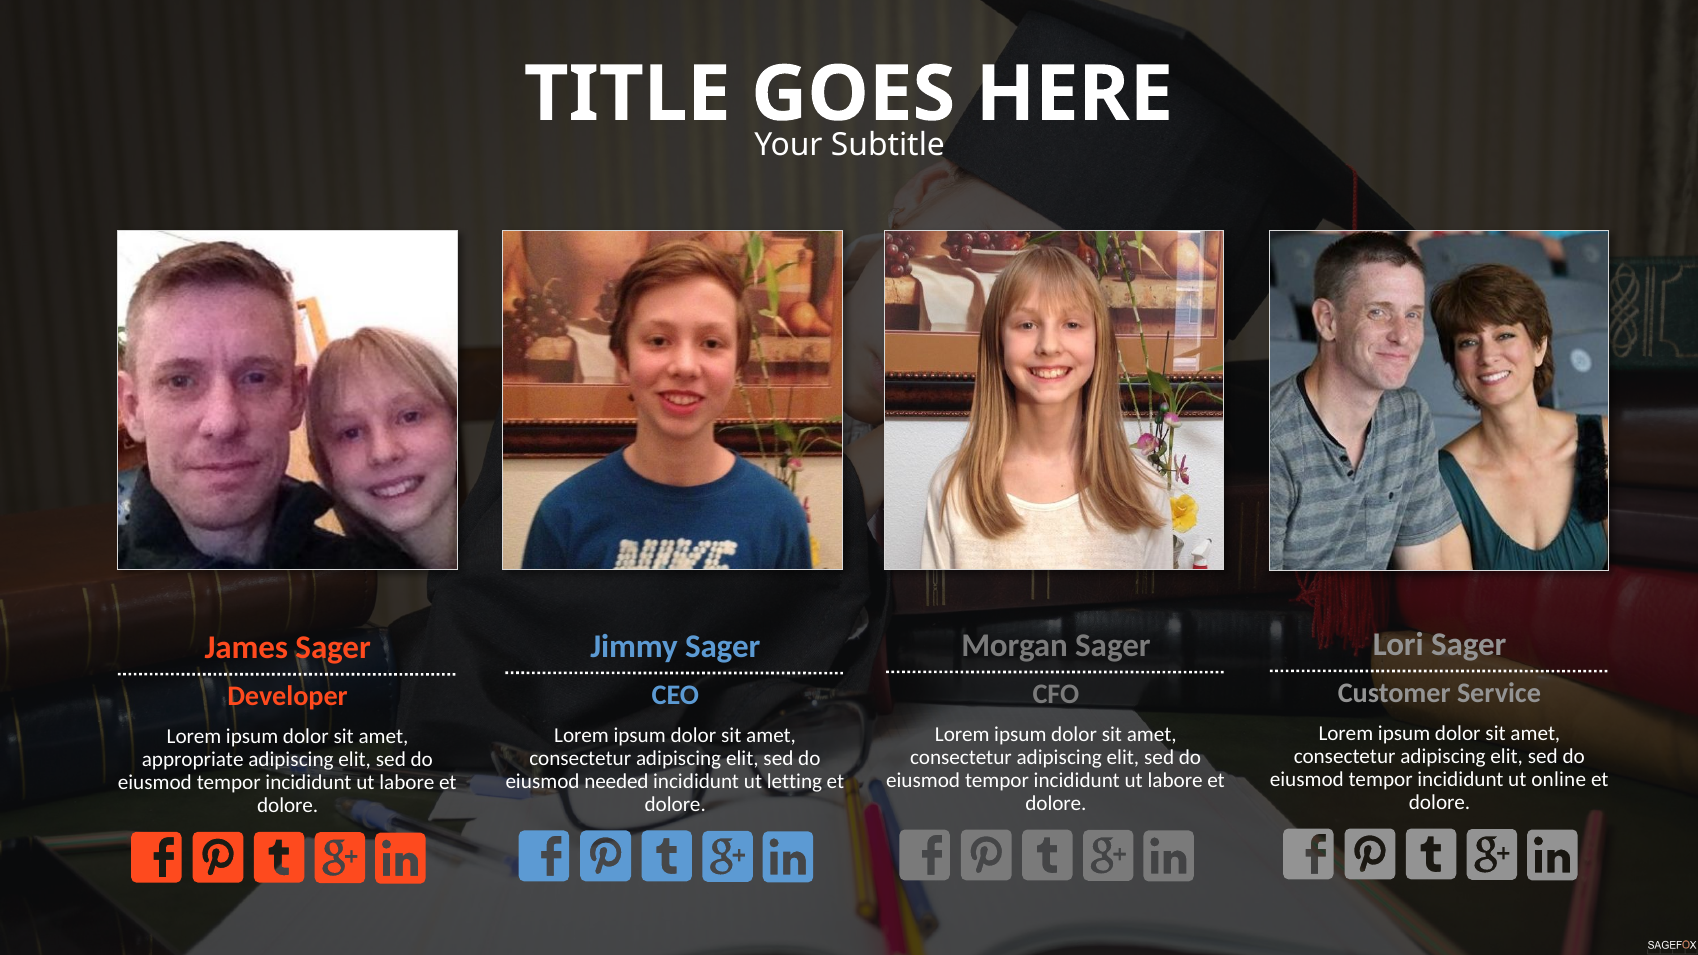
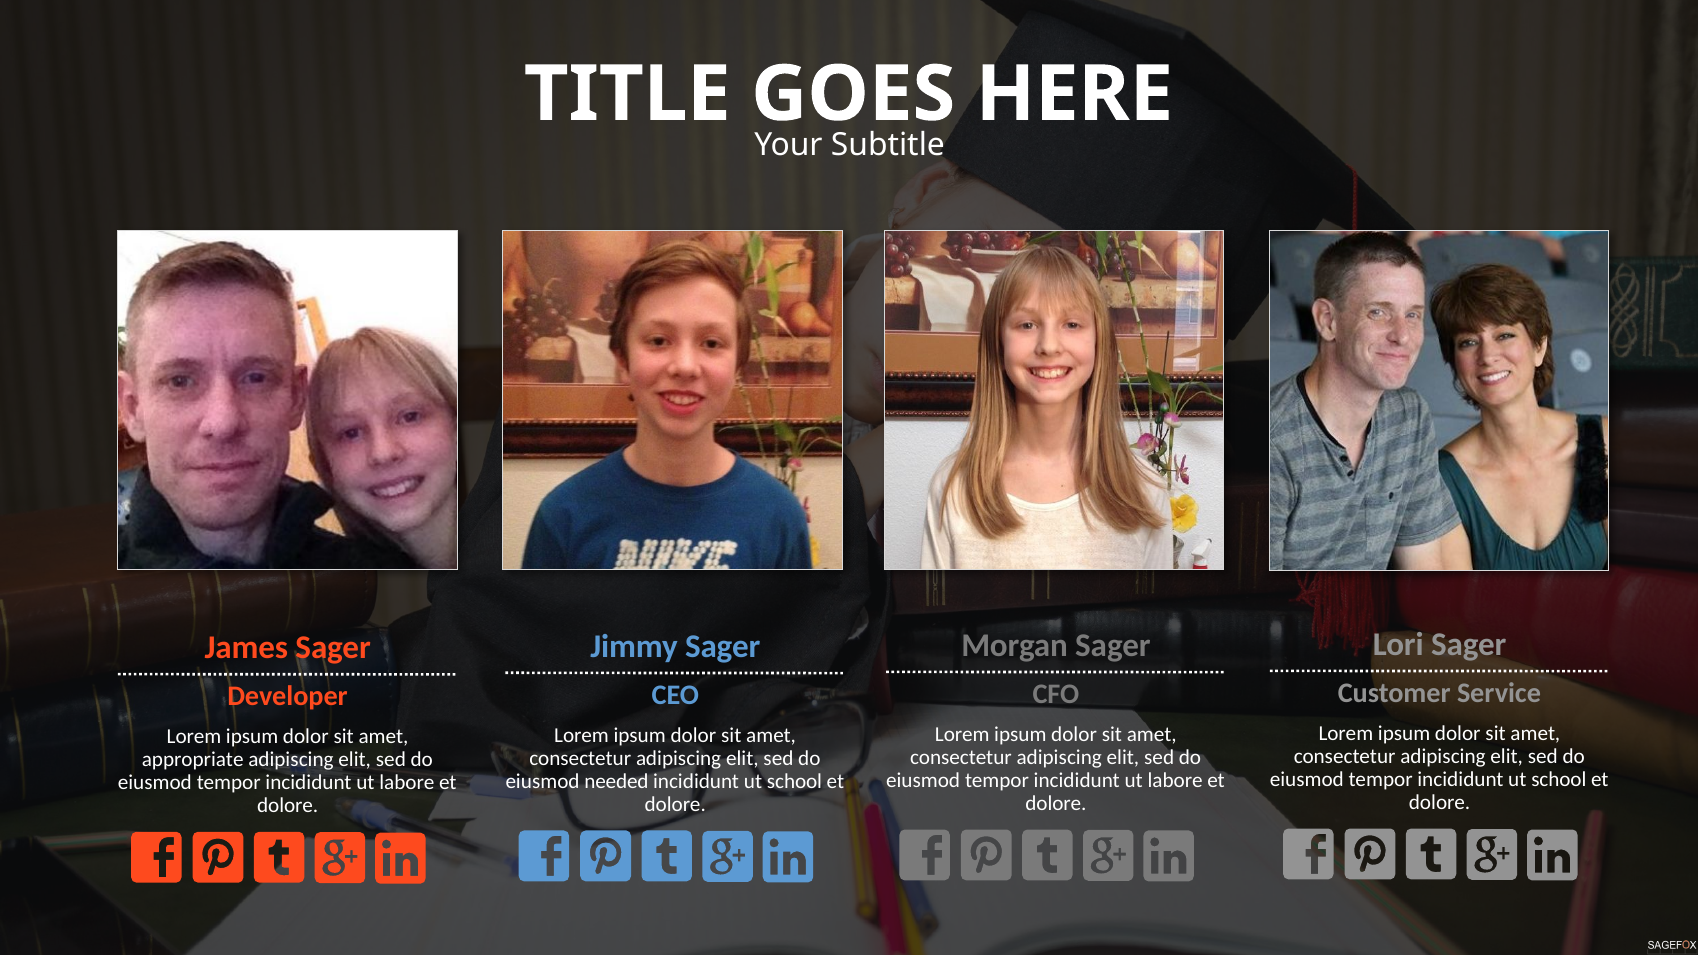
tempor incididunt ut online: online -> school (1559, 779)
letting: letting -> school (795, 781)
